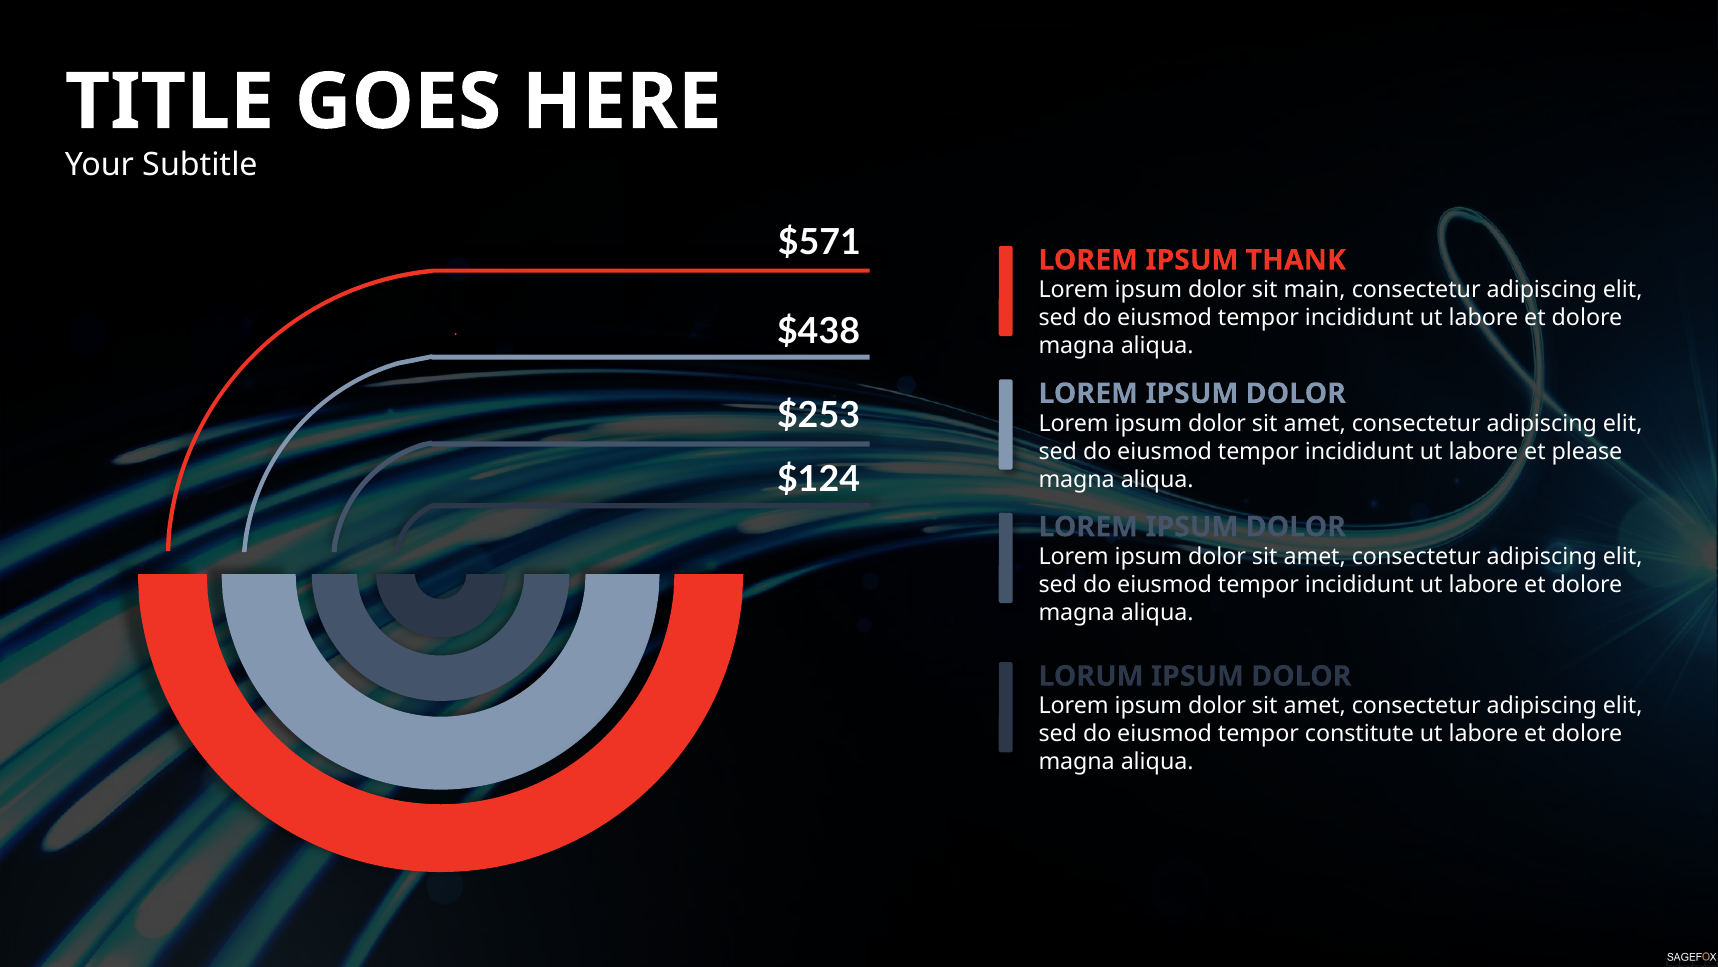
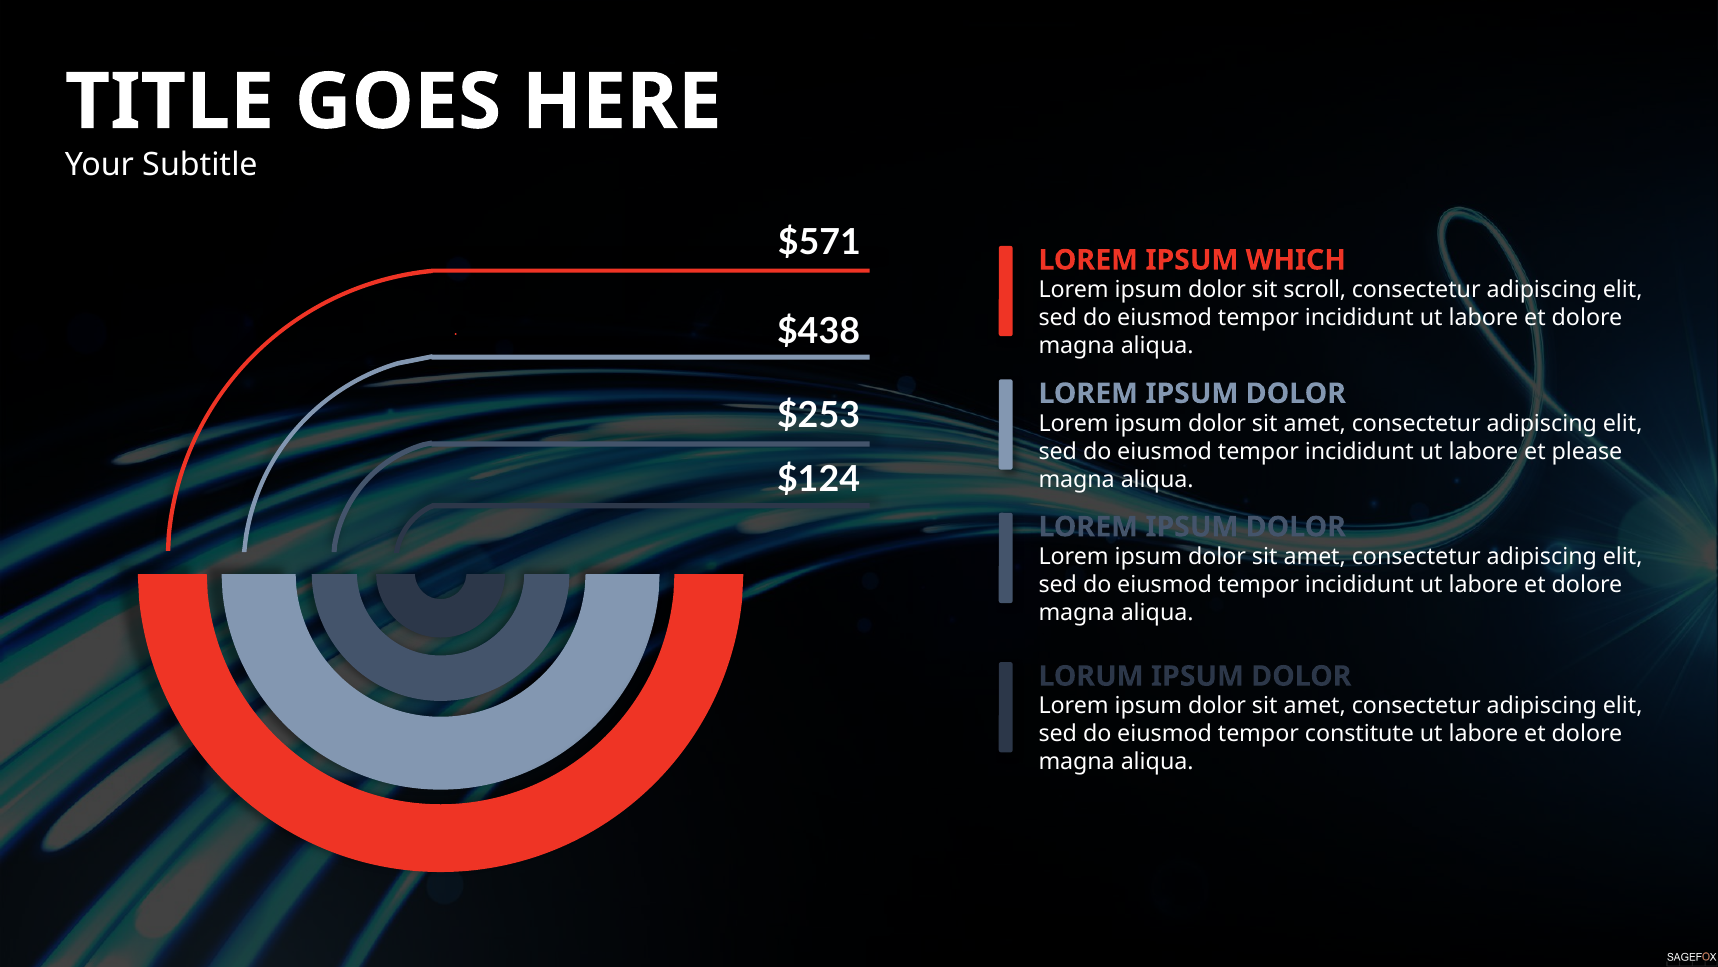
THANK: THANK -> WHICH (1296, 260)
main: main -> scroll (1315, 290)
